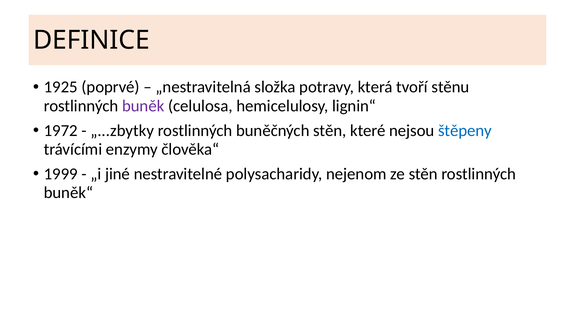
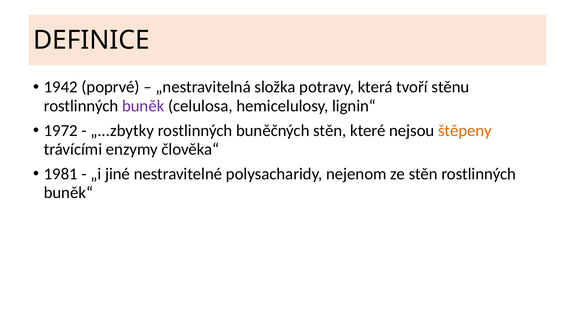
1925: 1925 -> 1942 (61, 87)
štěpeny colour: blue -> orange (465, 131)
1999: 1999 -> 1981 (61, 174)
